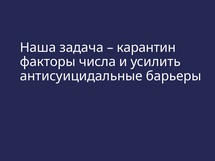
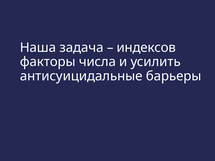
карантин: карантин -> индексов (146, 48)
